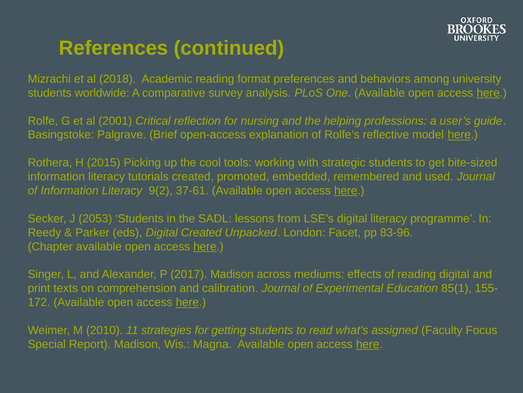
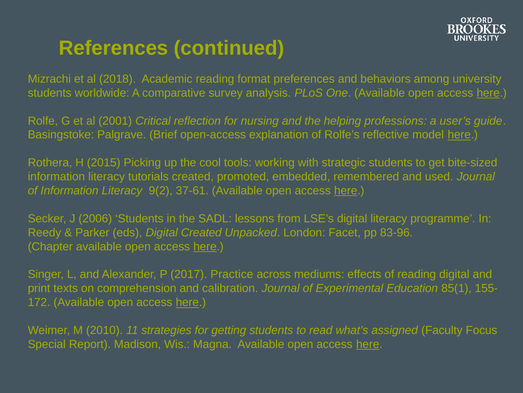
2053: 2053 -> 2006 (95, 218)
2017 Madison: Madison -> Practice (232, 274)
